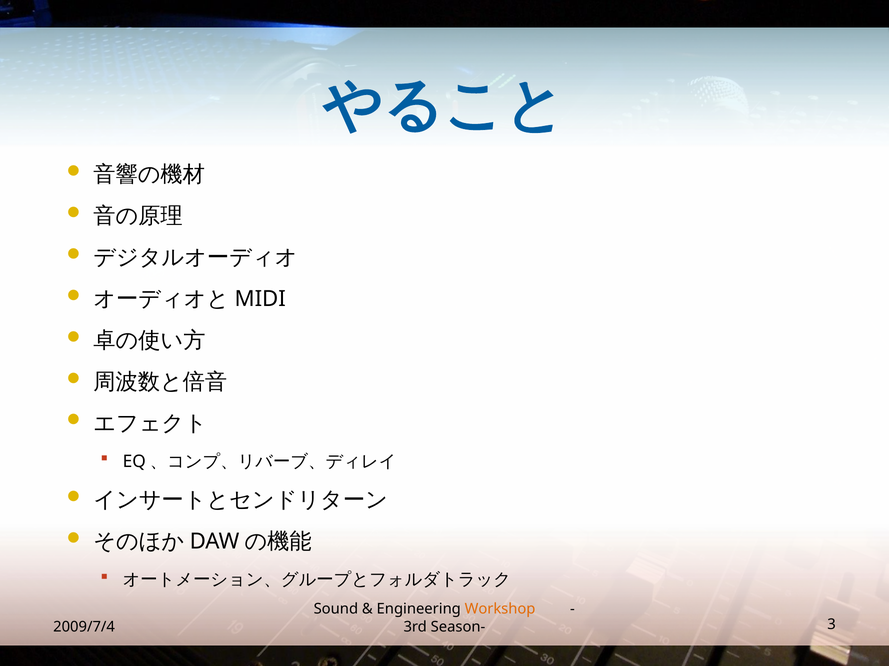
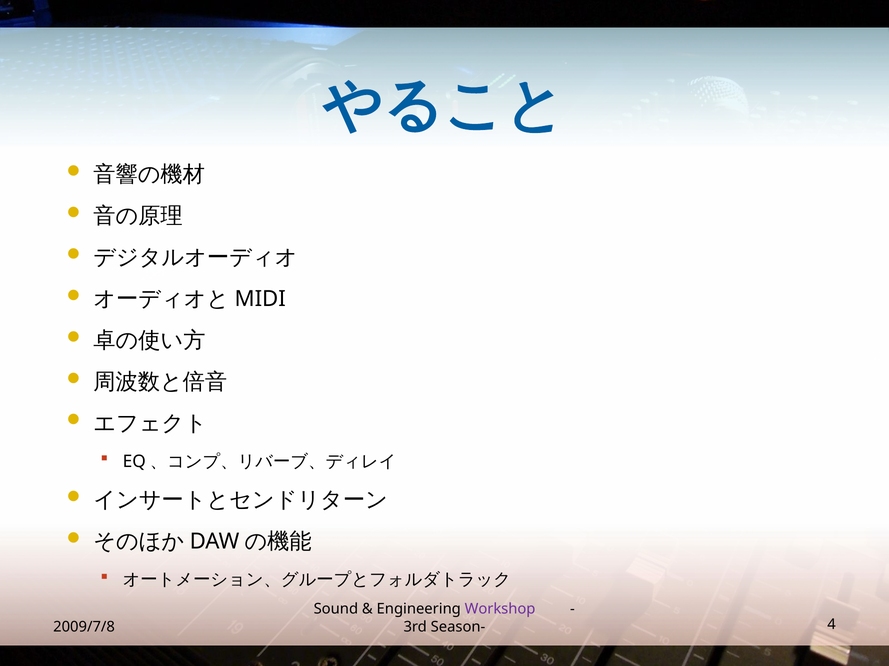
Workshop colour: orange -> purple (500, 610)
2009/7/4: 2009/7/4 -> 2009/7/8 (84, 627)
3: 3 -> 4 (832, 625)
